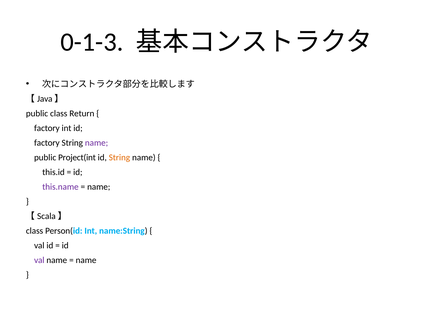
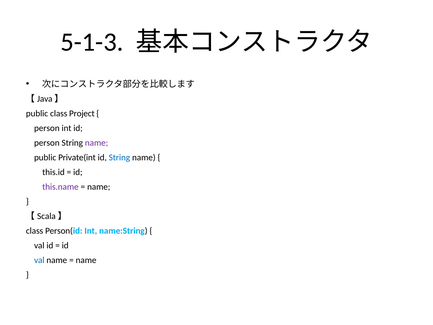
0-1-3: 0-1-3 -> 5-1-3 (92, 42)
Return: Return -> Project (82, 113)
factory: factory -> person (47, 128)
factory: factory -> person (47, 143)
Project(int: Project(int -> Private(int (77, 157)
String colour: orange -> blue (119, 157)
val colour: purple -> blue (39, 260)
